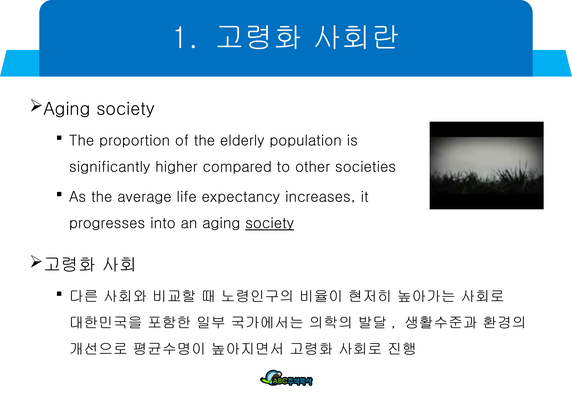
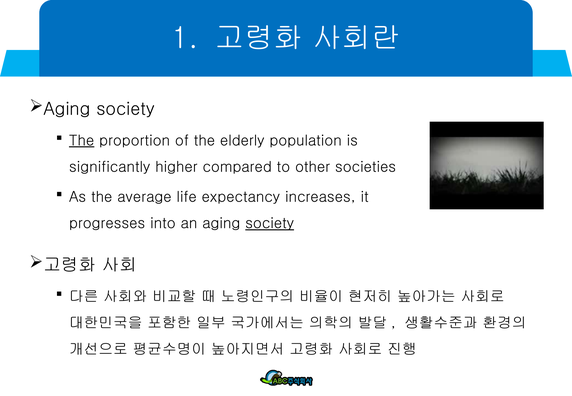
The underline: none -> present (82, 141)
